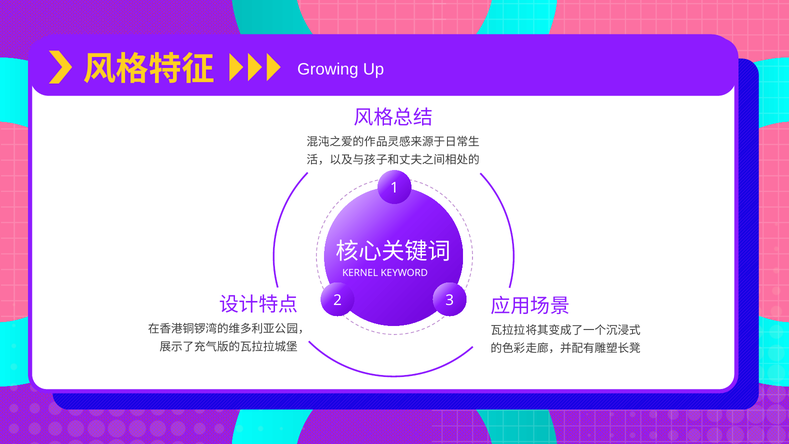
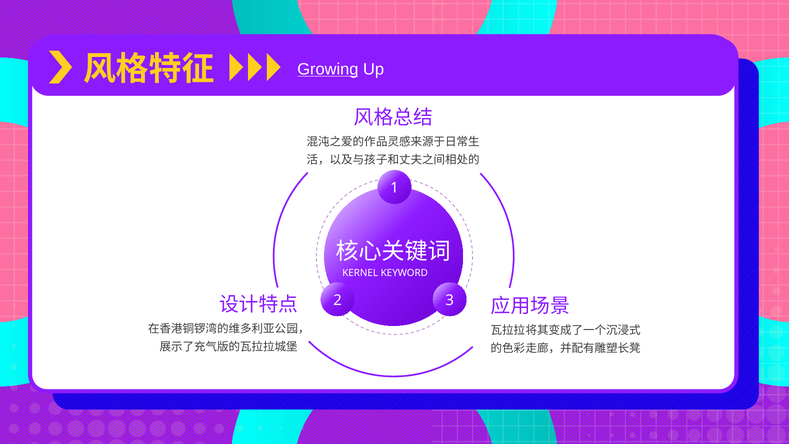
Growing underline: none -> present (328, 69)
